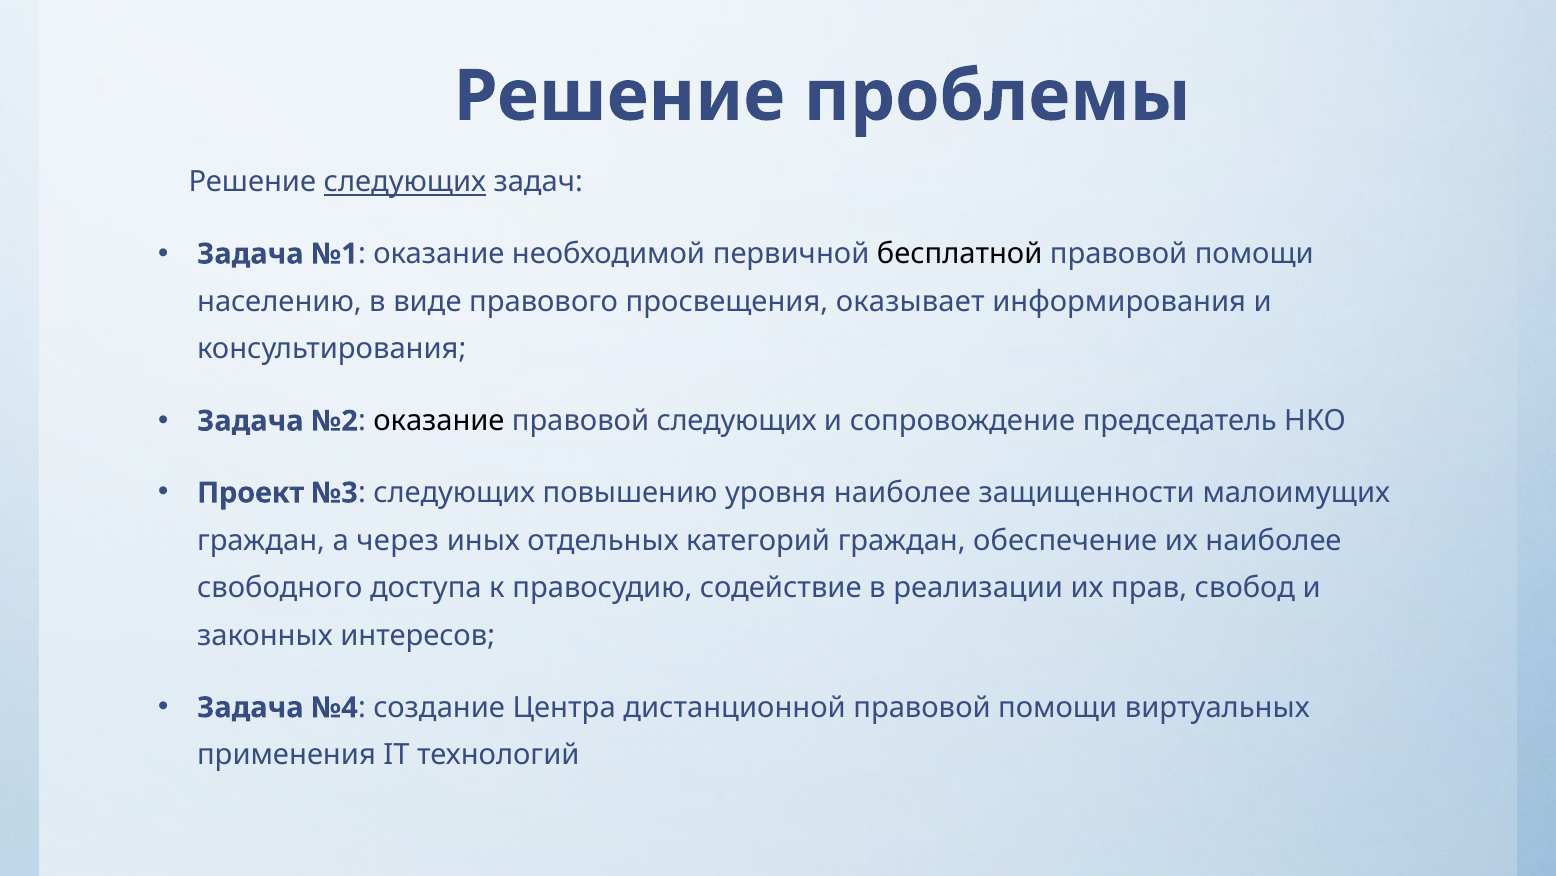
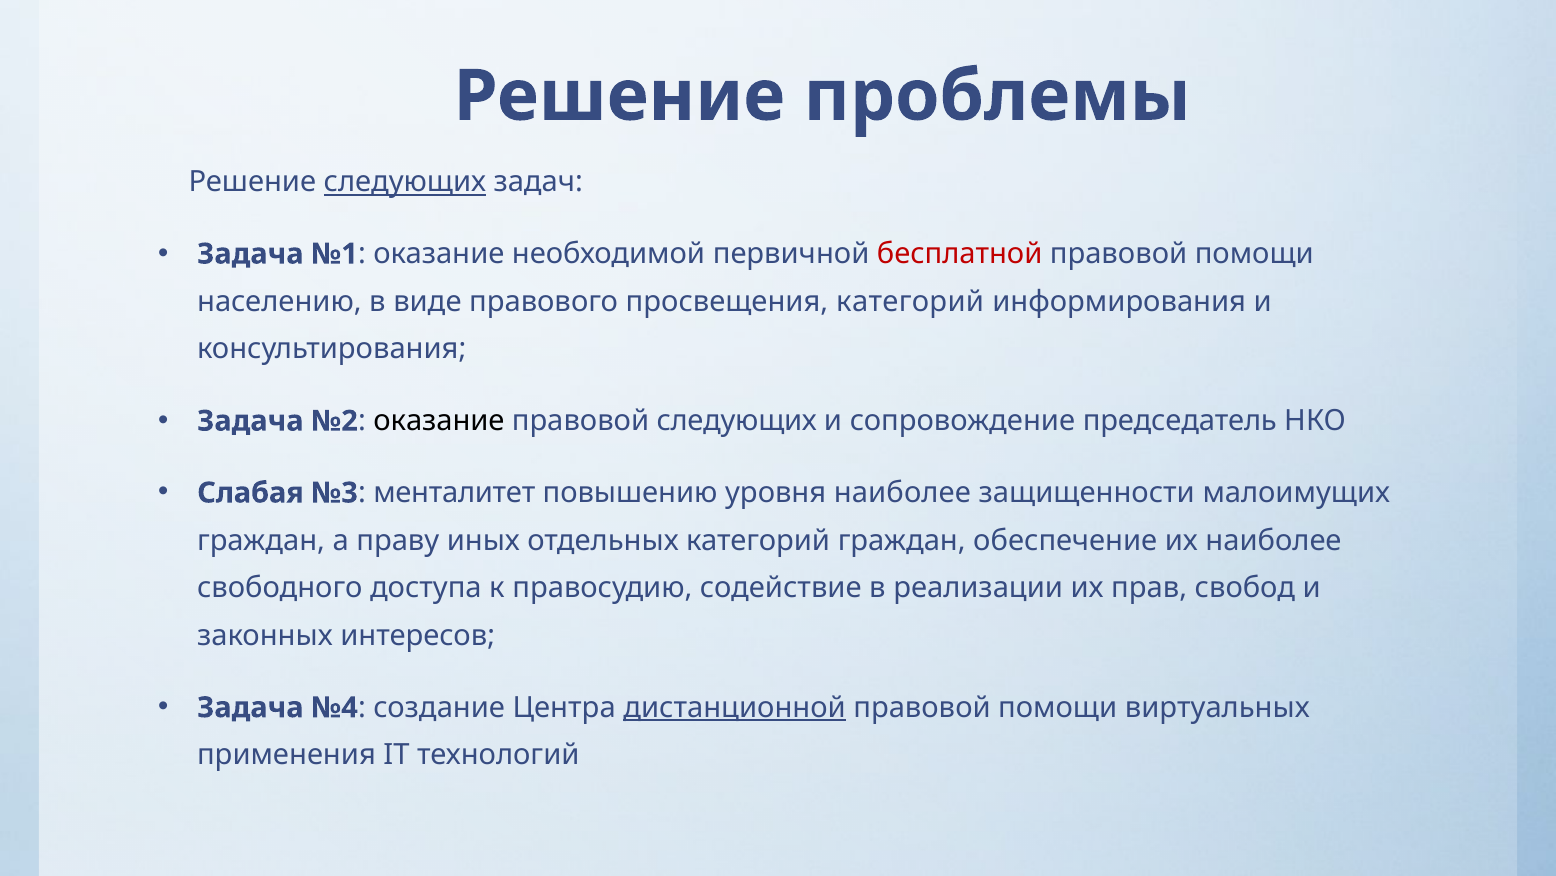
бесплатной colour: black -> red (960, 254)
просвещения оказывает: оказывает -> категорий (910, 301)
Проект: Проект -> Слабая (250, 493)
следующих: следующих -> менталитет (454, 493)
через: через -> праву (398, 540)
дистанционной underline: none -> present (735, 707)
